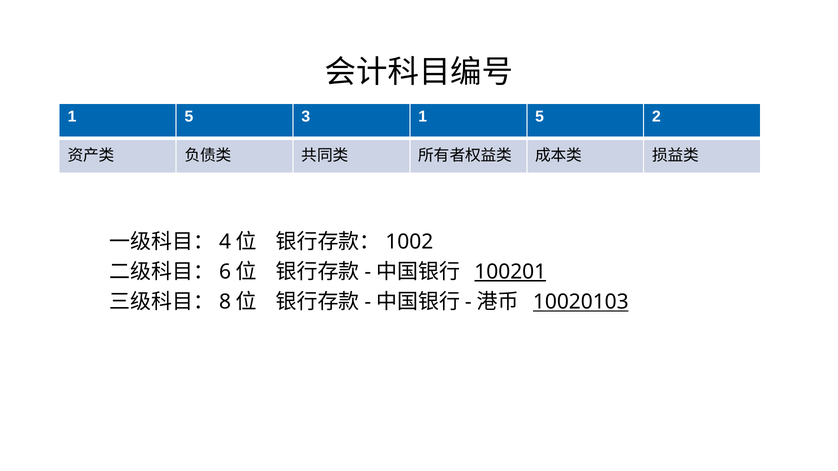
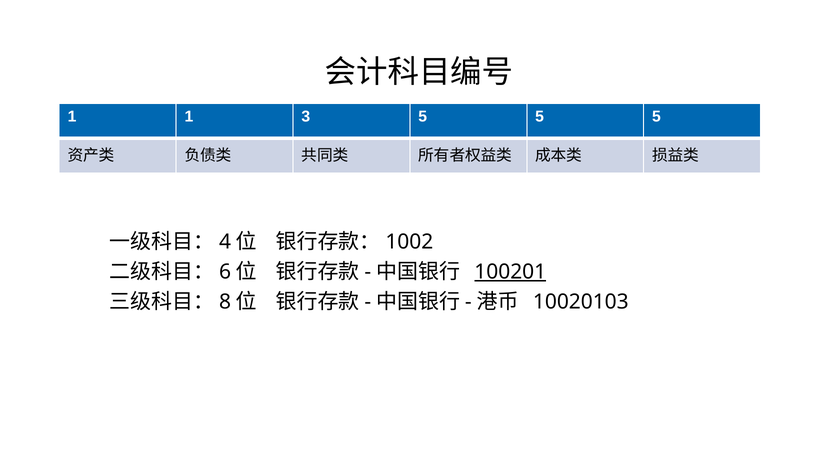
5: 5 -> 1 (189, 117)
3 1: 1 -> 5 (423, 117)
2: 2 -> 5 (656, 117)
10020103 underline: present -> none (581, 302)
